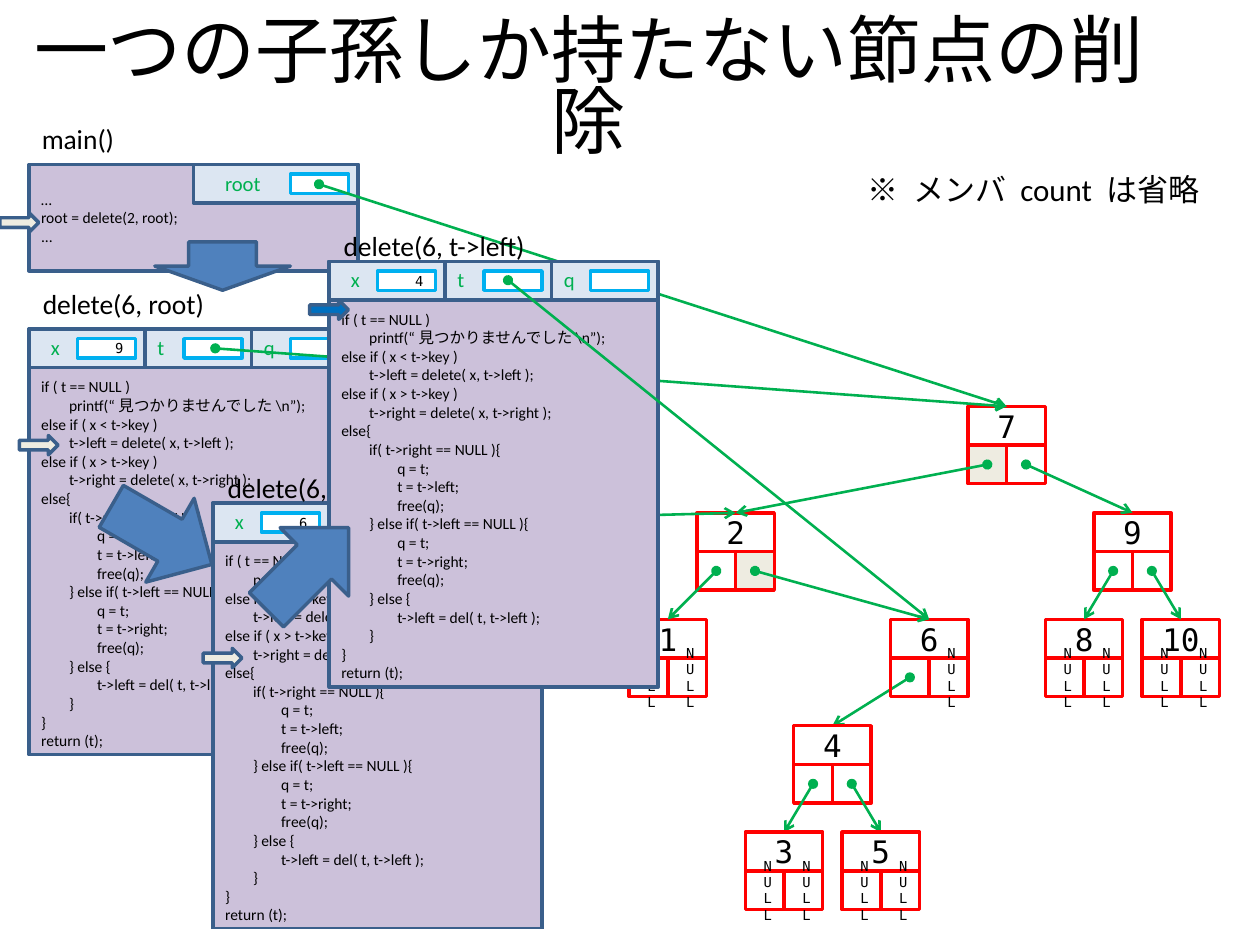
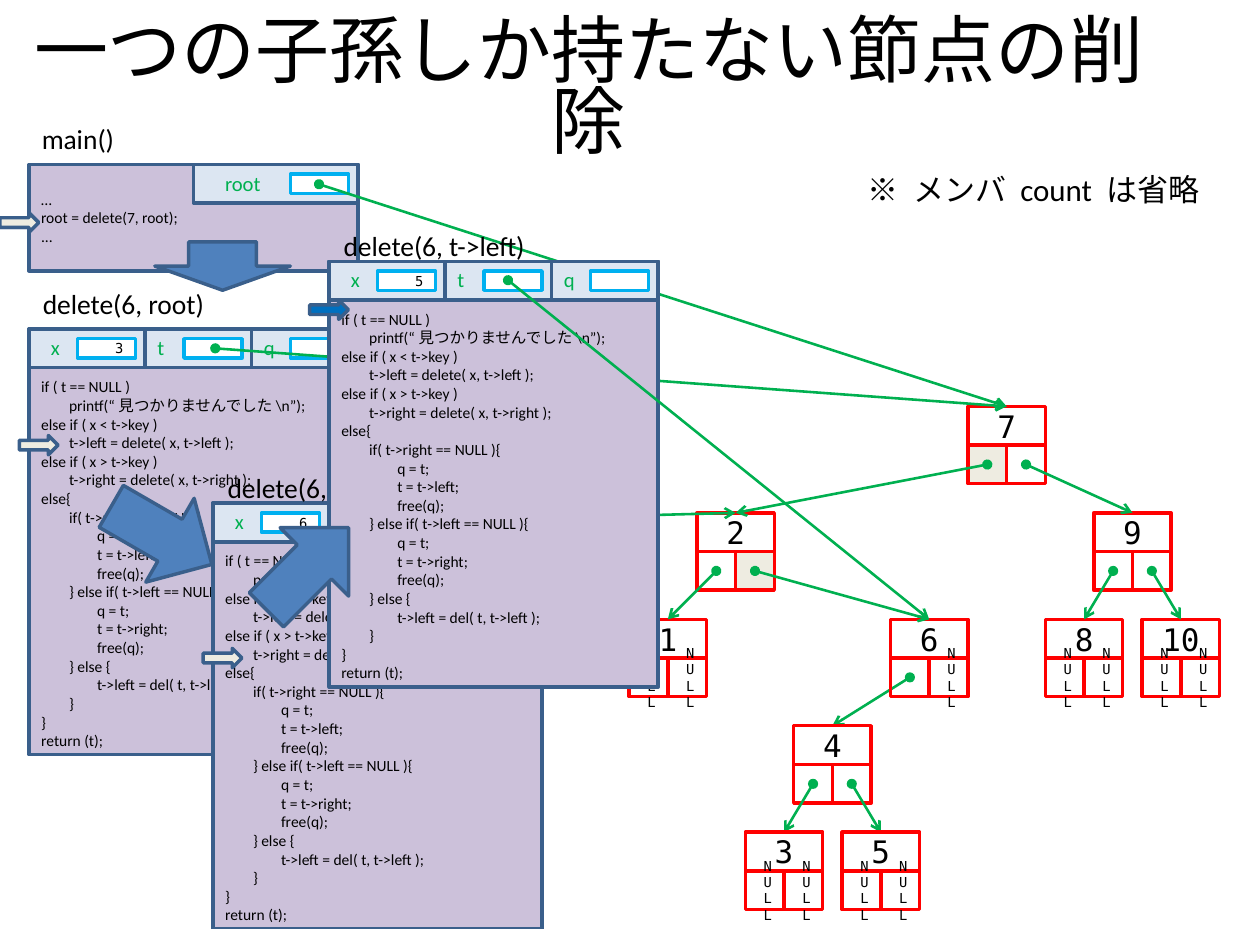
delete(2: delete(2 -> delete(7 (111, 219)
x 4: 4 -> 5 (419, 282)
x 9: 9 -> 3 (119, 349)
